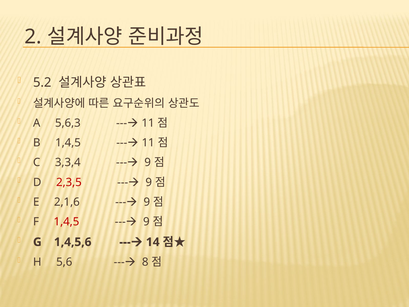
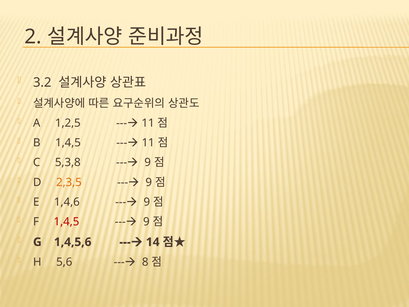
5.2: 5.2 -> 3.2 (42, 82)
5,6,3: 5,6,3 -> 1,2,5 (68, 123)
3,3,4: 3,3,4 -> 5,3,8 (68, 162)
2,3,5 colour: red -> orange (69, 182)
2,1,6: 2,1,6 -> 1,4,6 (67, 202)
